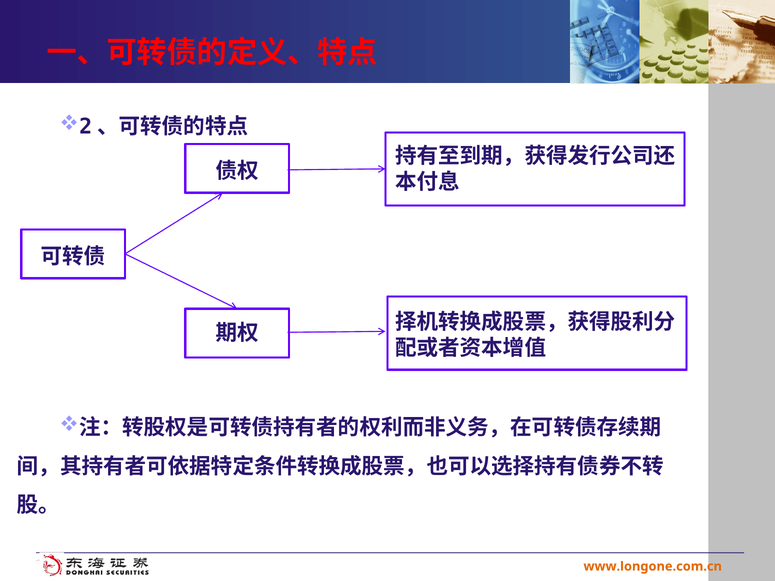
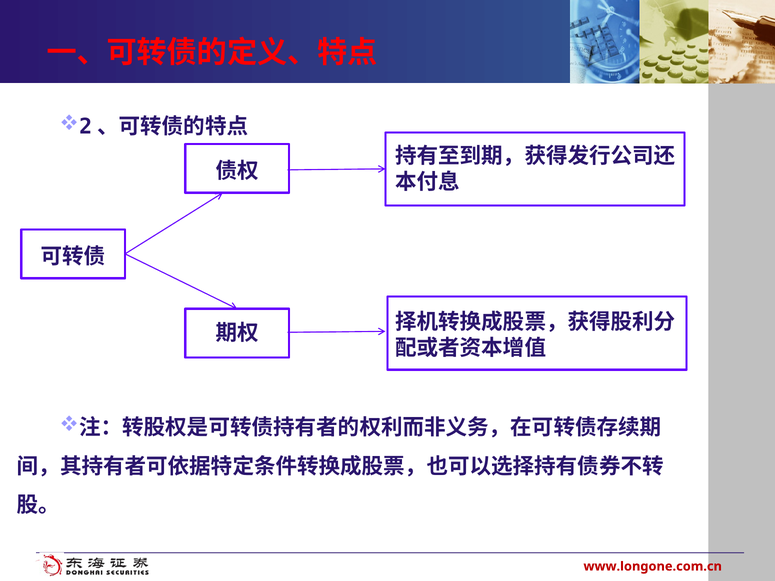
www.longone.com.cn colour: orange -> red (653, 567)
